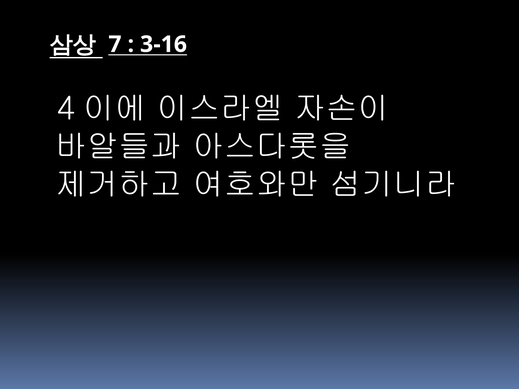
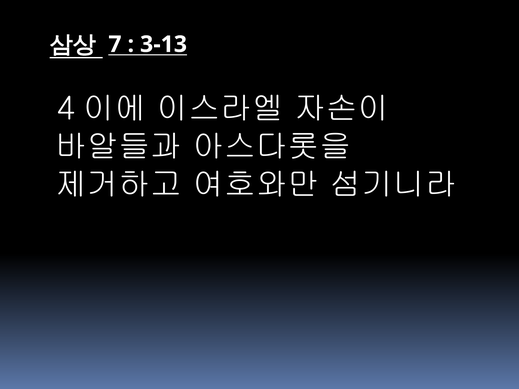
3-16: 3-16 -> 3-13 (164, 44)
